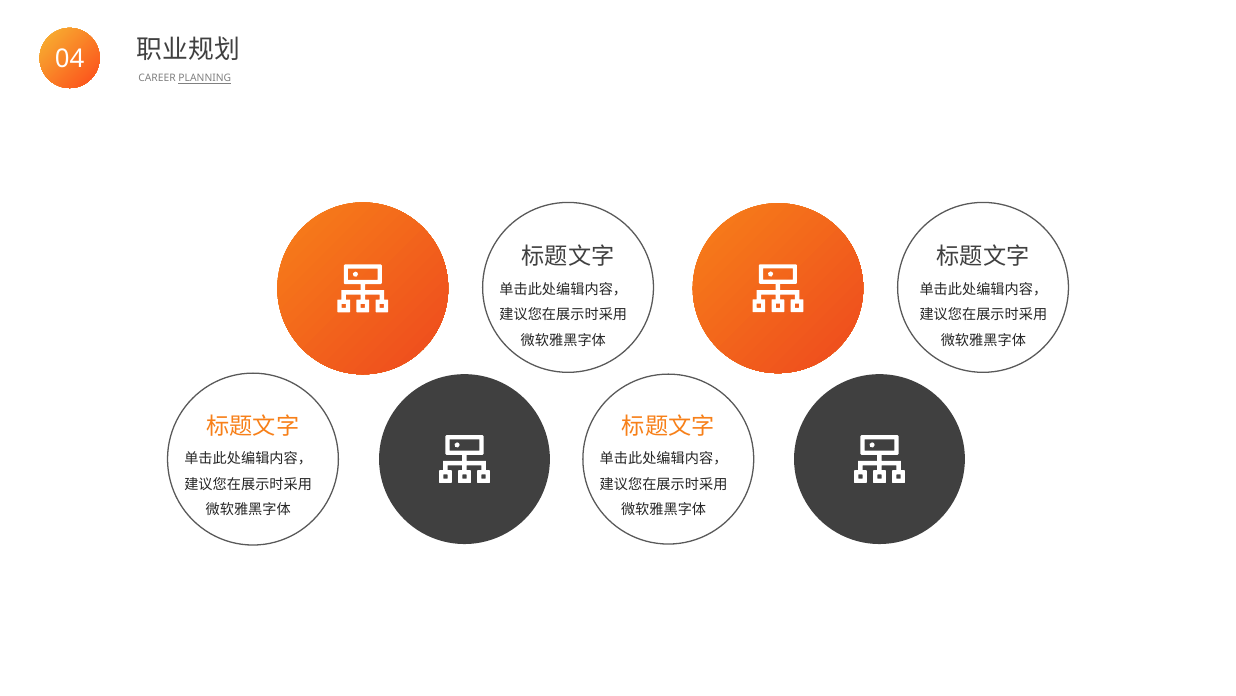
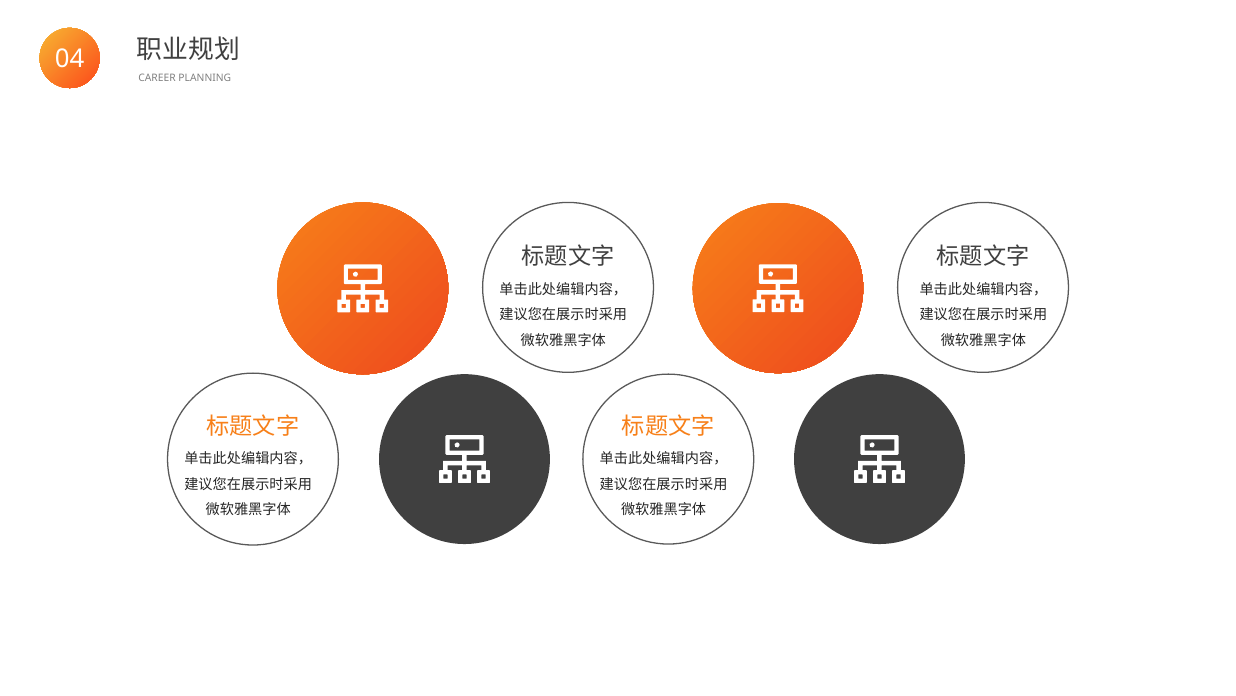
PLANNING underline: present -> none (205, 78)
